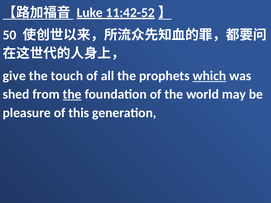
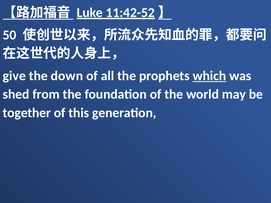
touch: touch -> down (67, 76)
the underline: present -> none (72, 94)
pleasure: pleasure -> together (27, 113)
